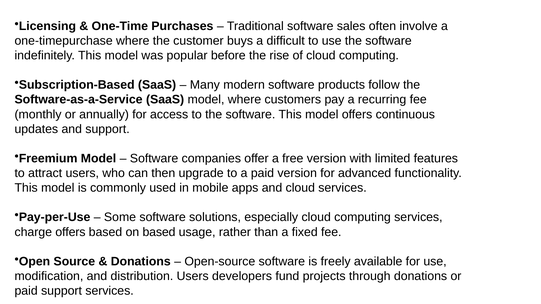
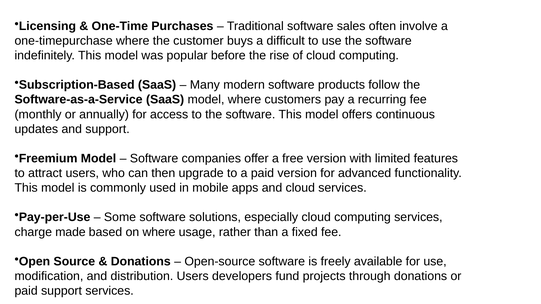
charge offers: offers -> made (70, 232)
on based: based -> where (159, 232)
